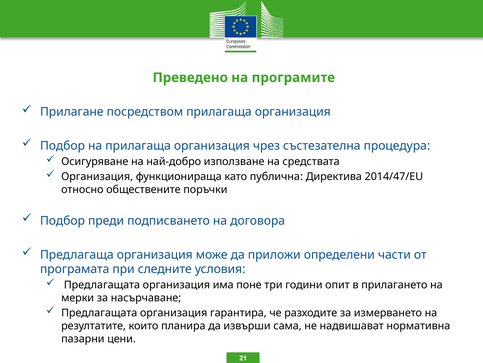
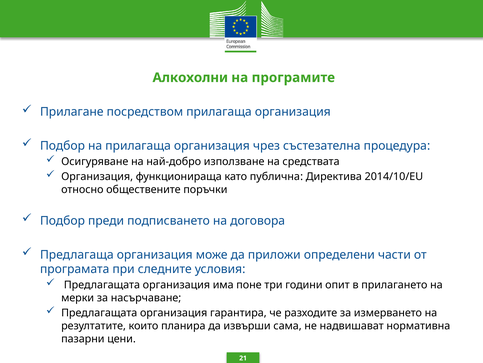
Преведено: Преведено -> Алкохолни (190, 77)
2014/47/EU: 2014/47/EU -> 2014/10/EU (394, 176)
